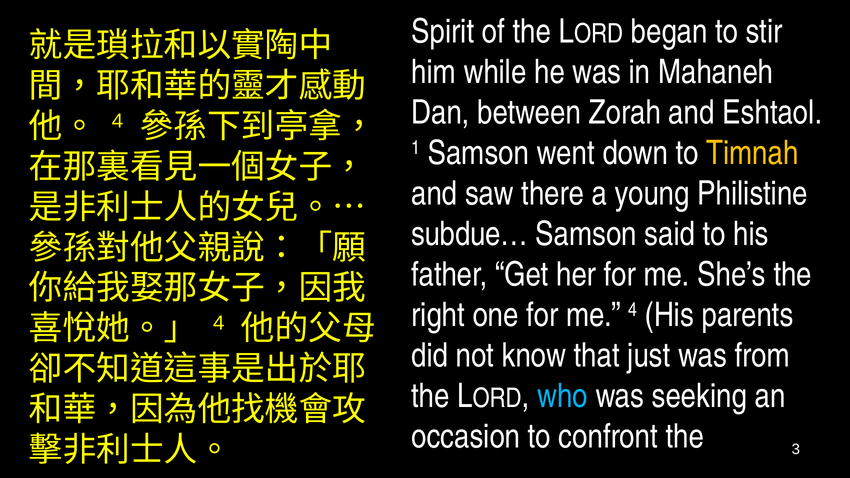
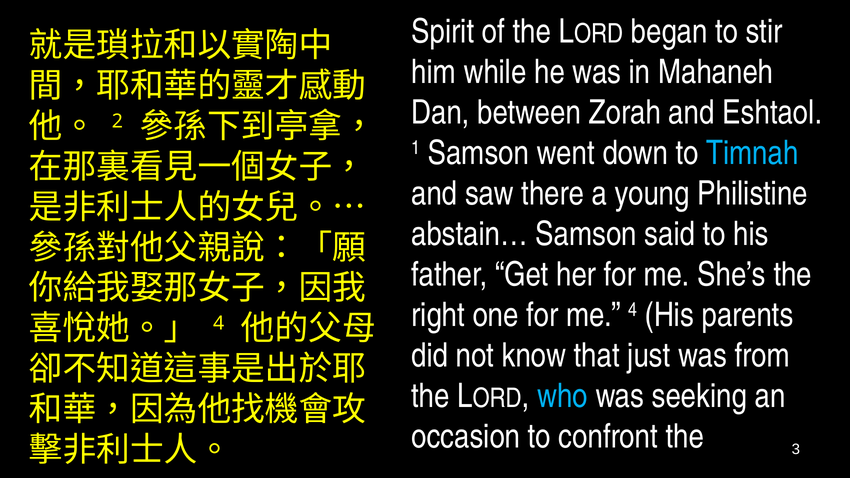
4: 4 -> 2 (117, 121)
Timnah colour: yellow -> light blue (753, 153)
subdue…: subdue… -> abstain… (470, 234)
